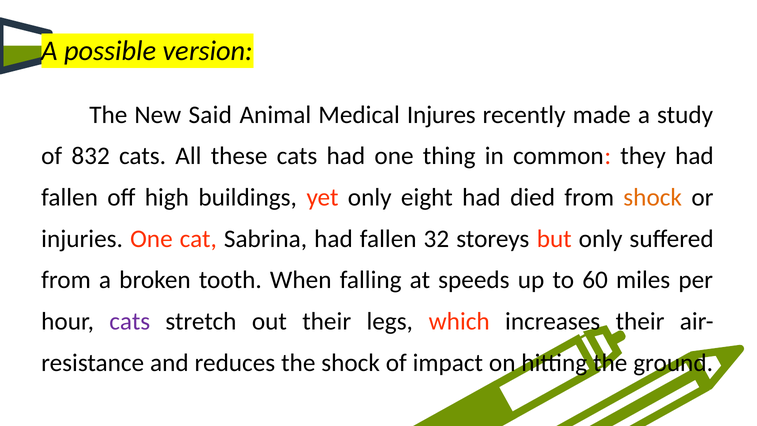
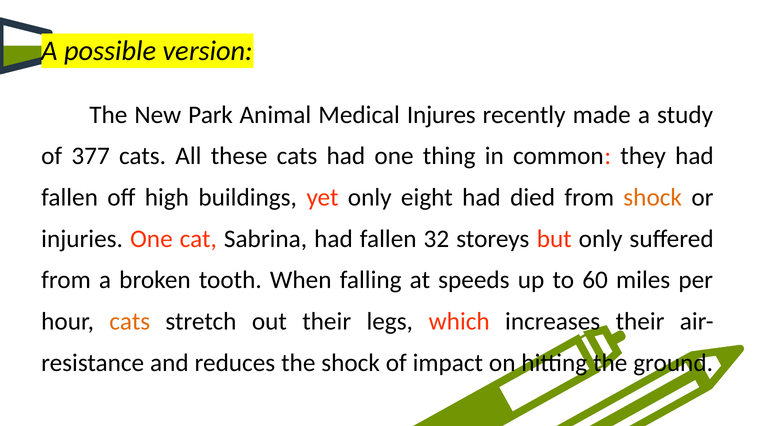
Said: Said -> Park (211, 115)
832: 832 -> 377 (91, 156)
cats colour: purple -> orange (130, 321)
